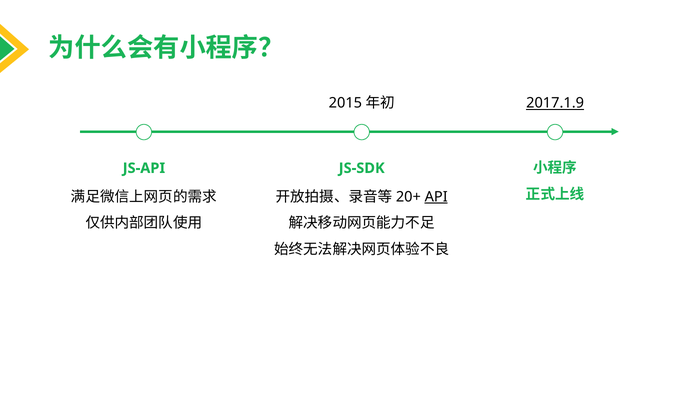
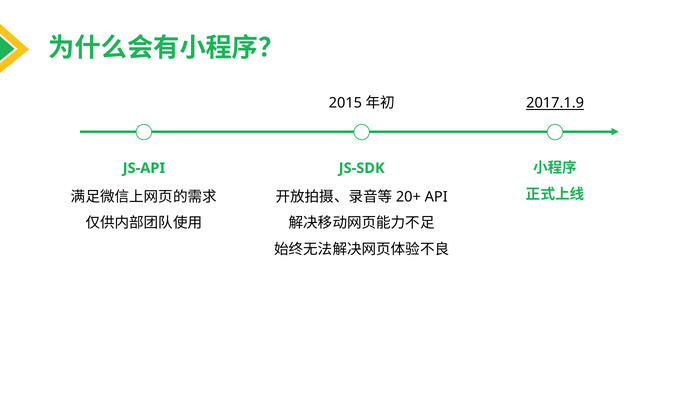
API underline: present -> none (436, 197)
